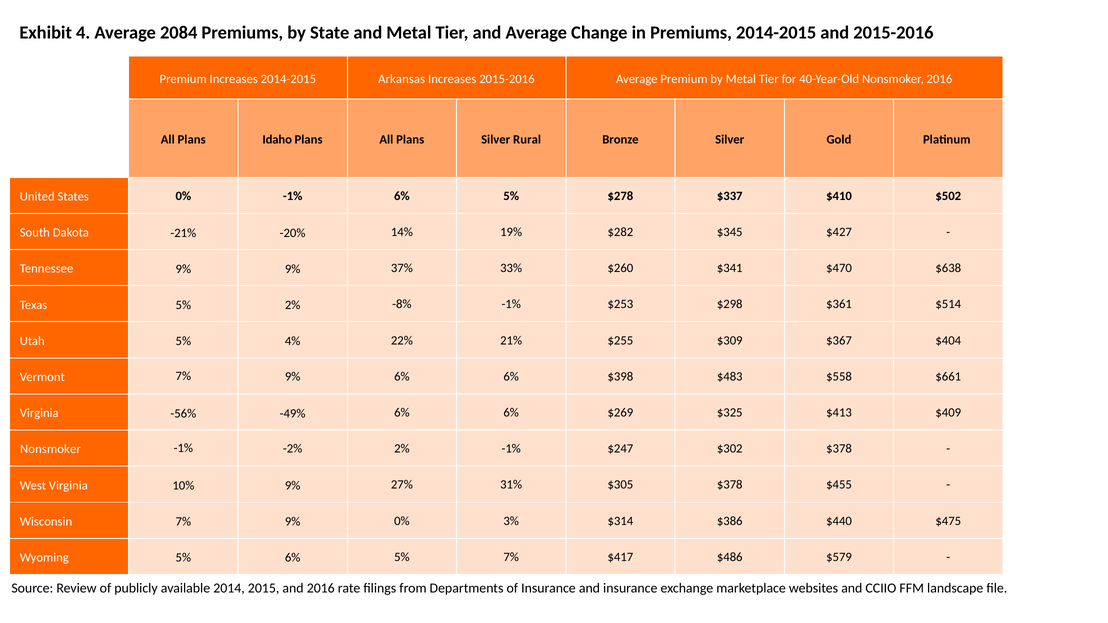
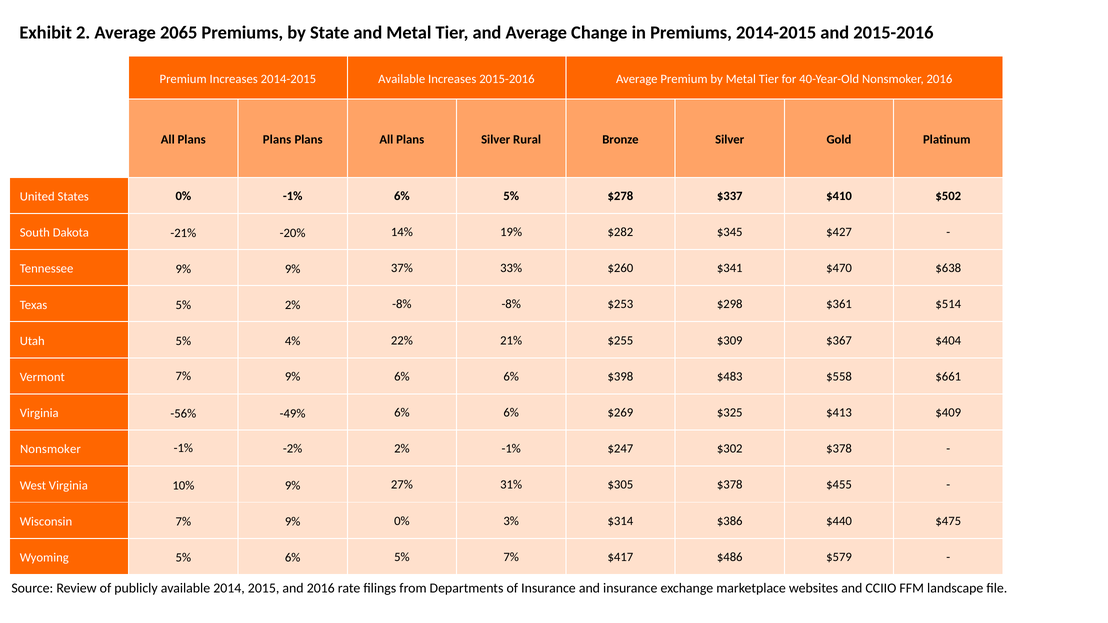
4: 4 -> 2 (83, 32)
2084: 2084 -> 2065 (179, 32)
2014-2015 Arkansas: Arkansas -> Available (402, 79)
All Plans Idaho: Idaho -> Plans (277, 140)
-8% -1%: -1% -> -8% (511, 304)
